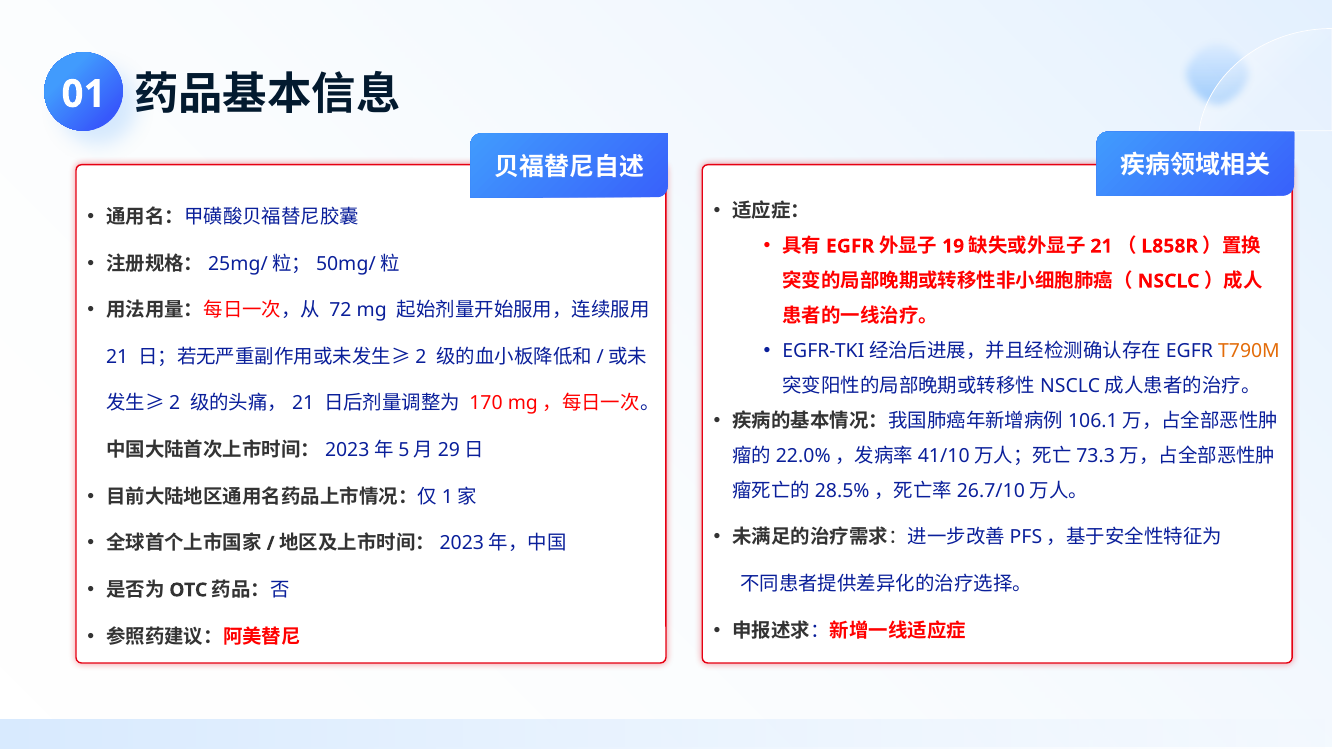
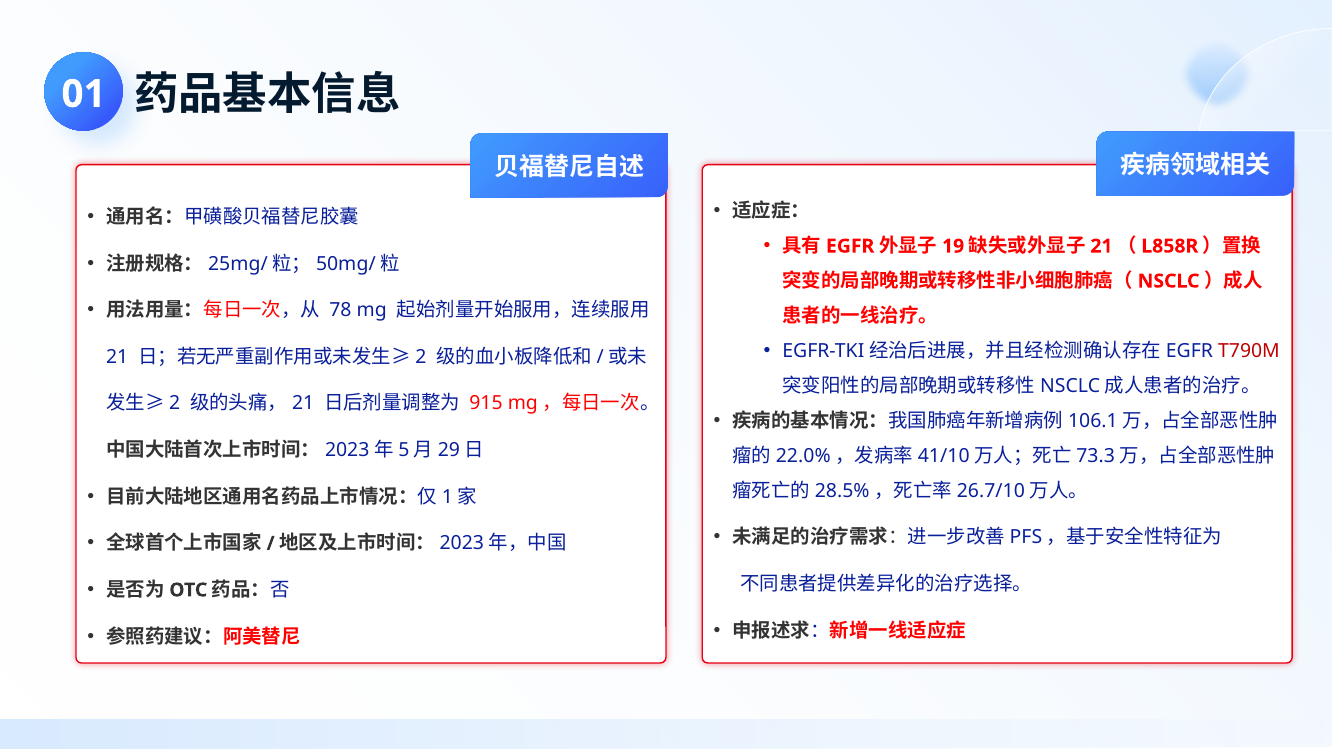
72: 72 -> 78 (341, 310)
T790M colour: orange -> red (1249, 351)
170: 170 -> 915 (486, 404)
